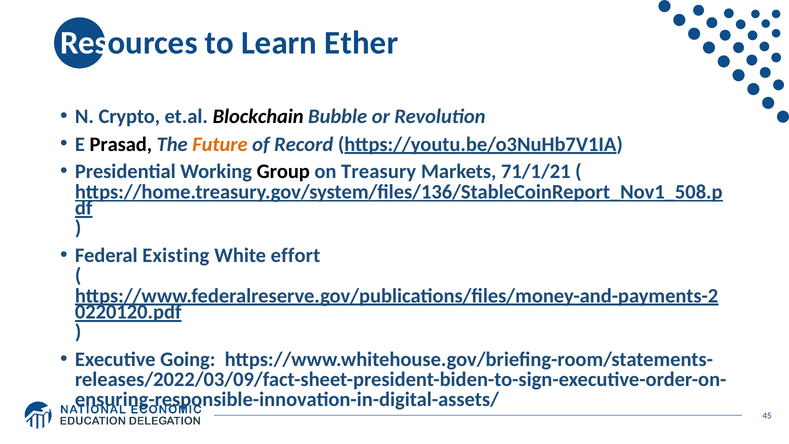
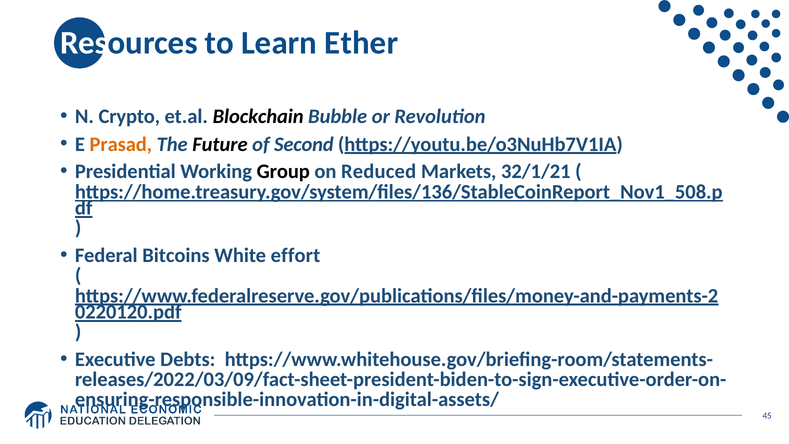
Prasad colour: black -> orange (121, 144)
Future colour: orange -> black (220, 144)
Record: Record -> Second (304, 144)
Treasury: Treasury -> Reduced (379, 172)
71/1/21: 71/1/21 -> 32/1/21 (536, 172)
Existing: Existing -> Bitcoins (176, 255)
Going: Going -> Debts (188, 359)
